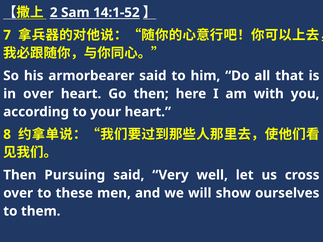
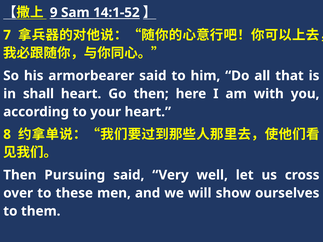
2: 2 -> 9 (54, 13)
in over: over -> shall (38, 94)
